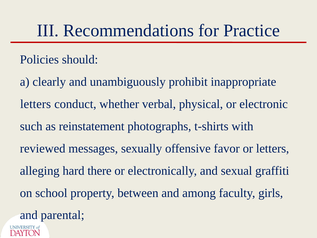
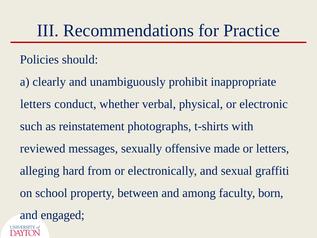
favor: favor -> made (227, 148)
there: there -> from (99, 171)
girls: girls -> born (271, 193)
parental: parental -> engaged (63, 215)
